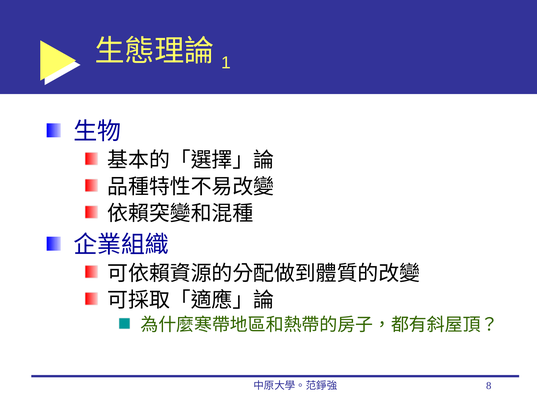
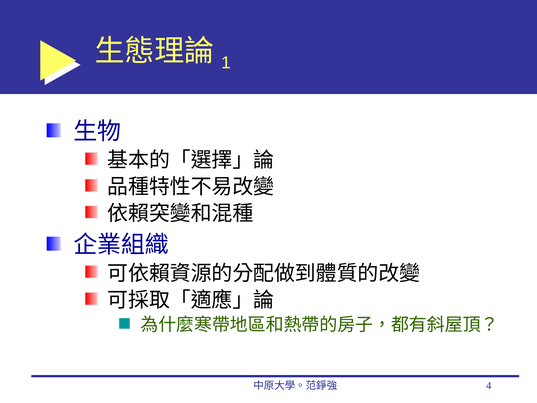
8: 8 -> 4 (489, 386)
